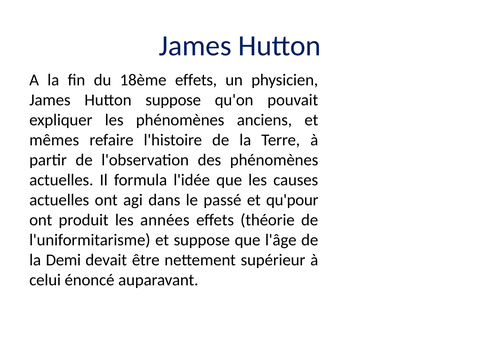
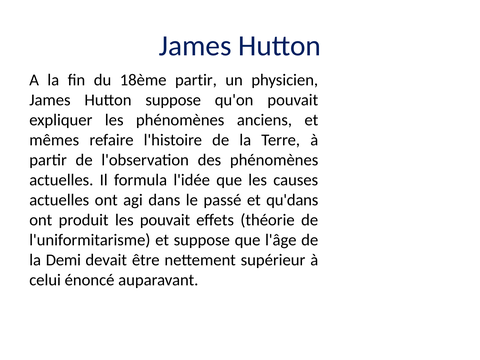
18ème effets: effets -> partir (196, 80)
qu'pour: qu'pour -> qu'dans (292, 200)
les années: années -> pouvait (165, 220)
